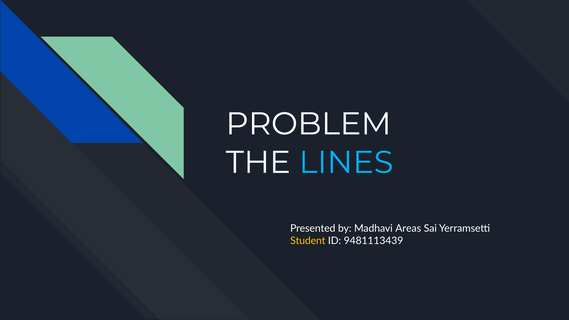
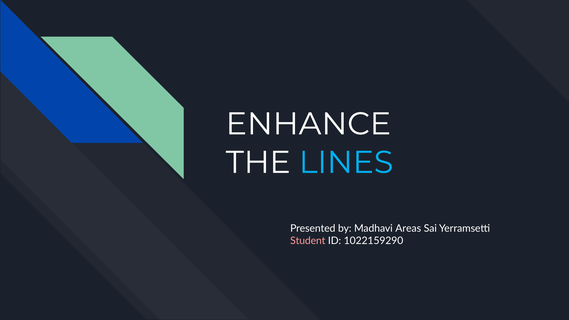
PROBLEM: PROBLEM -> ENHANCE (308, 124)
Student colour: yellow -> pink (308, 241)
9481113439: 9481113439 -> 1022159290 (374, 241)
